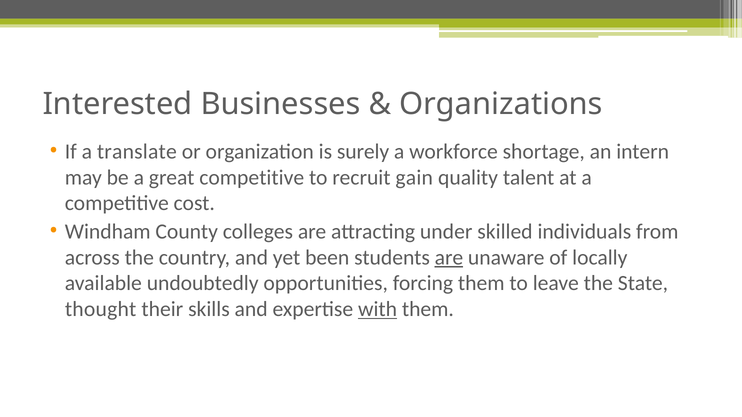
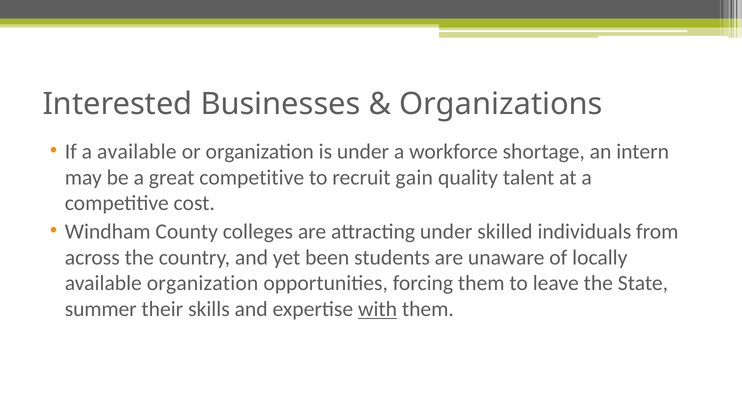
a translate: translate -> available (137, 152)
is surely: surely -> under (363, 152)
are underline: present -> none (449, 258)
available undoubtedly: undoubtedly -> organization (203, 284)
thought: thought -> summer (101, 310)
